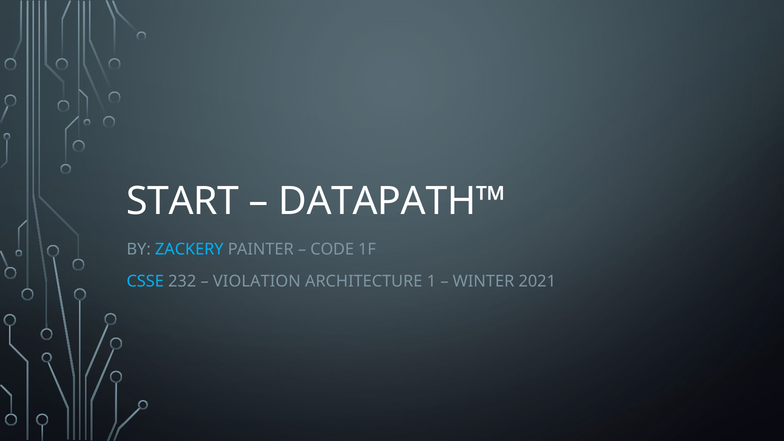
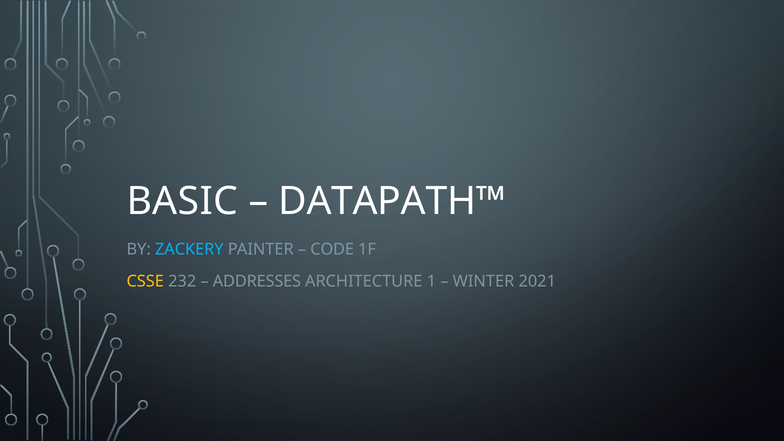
START: START -> BASIC (182, 201)
CSSE colour: light blue -> yellow (145, 281)
VIOLATION: VIOLATION -> ADDRESSES (257, 281)
